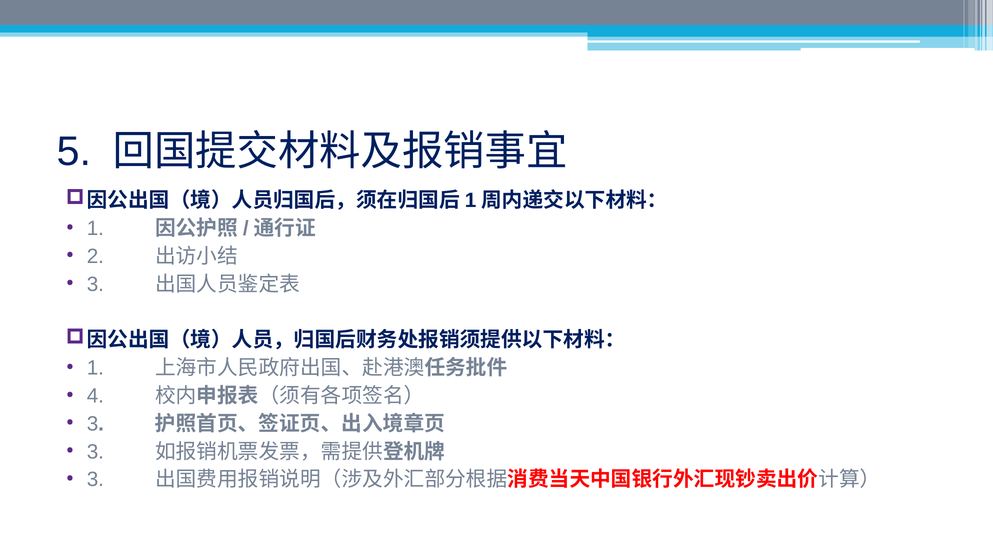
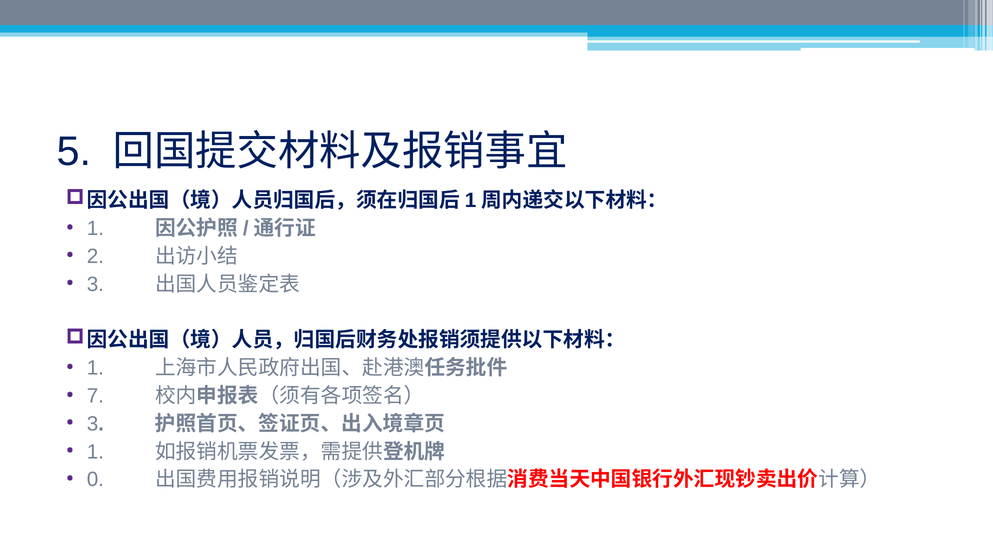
4: 4 -> 7 (95, 396)
3: 3 -> 1 (95, 452)
3: 3 -> 0 (95, 480)
